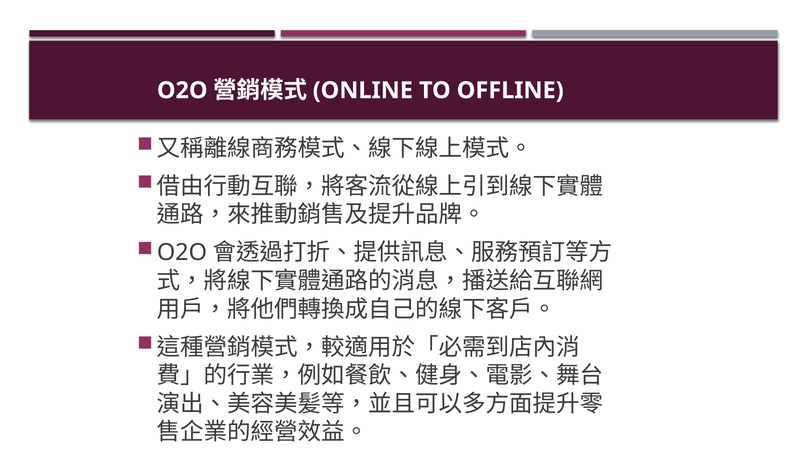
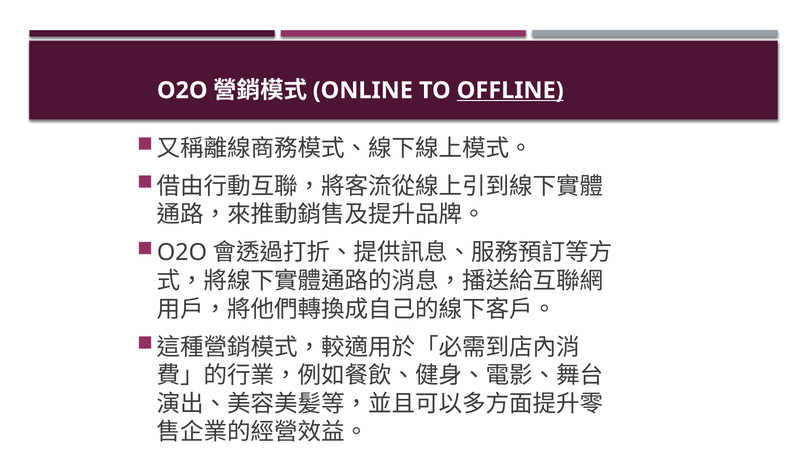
OFFLINE underline: none -> present (510, 90)
